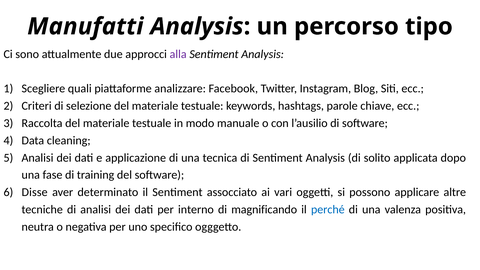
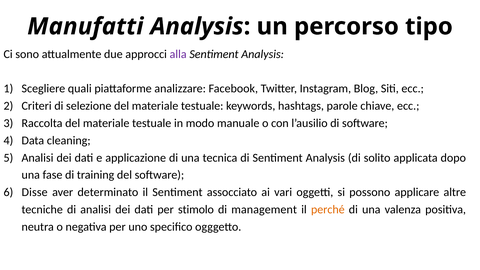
interno: interno -> stimolo (196, 210)
magnificando: magnificando -> management (264, 210)
perché colour: blue -> orange (328, 210)
